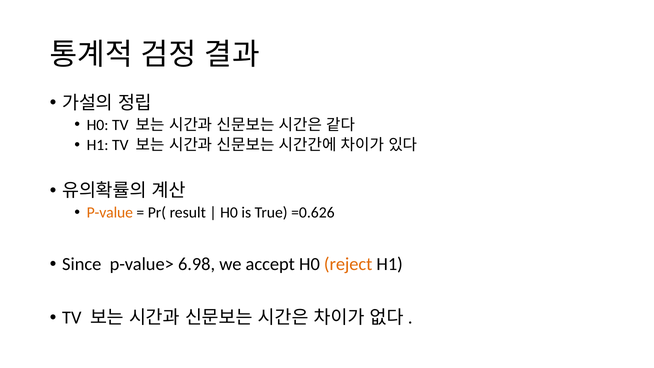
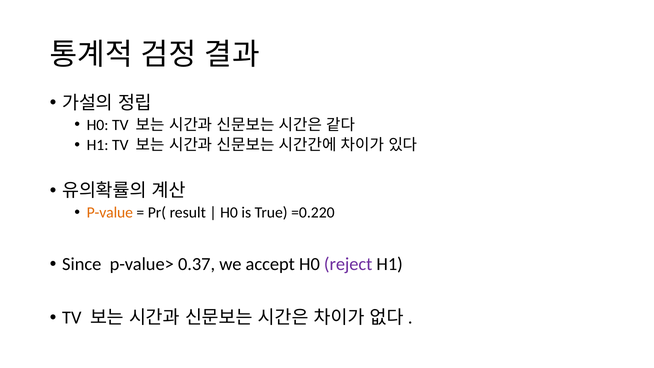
=0.626: =0.626 -> =0.220 (313, 212)
6.98: 6.98 -> 0.37 (197, 264)
reject colour: orange -> purple (348, 264)
